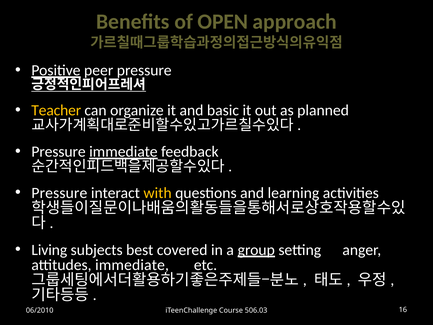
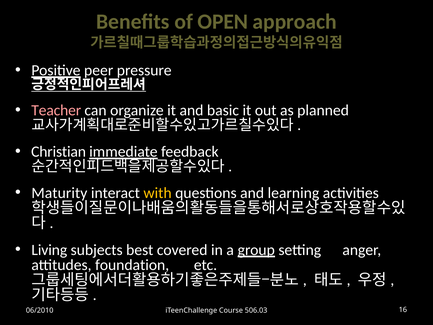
Teacher colour: yellow -> pink (56, 110)
Pressure: Pressure -> Christian (59, 152)
Pressure: Pressure -> Maturity (59, 193)
attitudes immediate: immediate -> foundation (132, 265)
